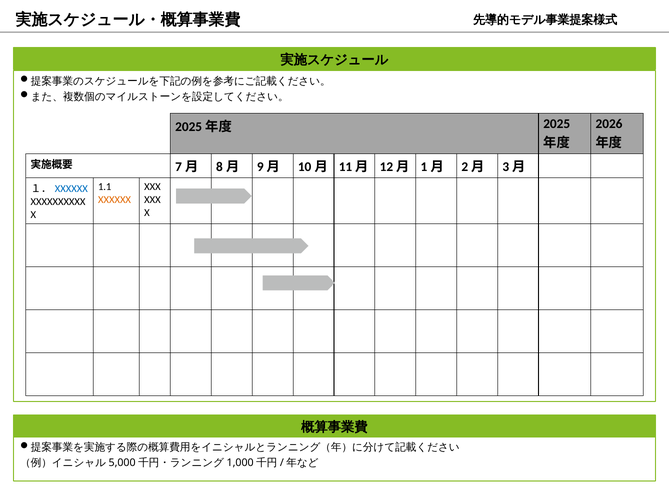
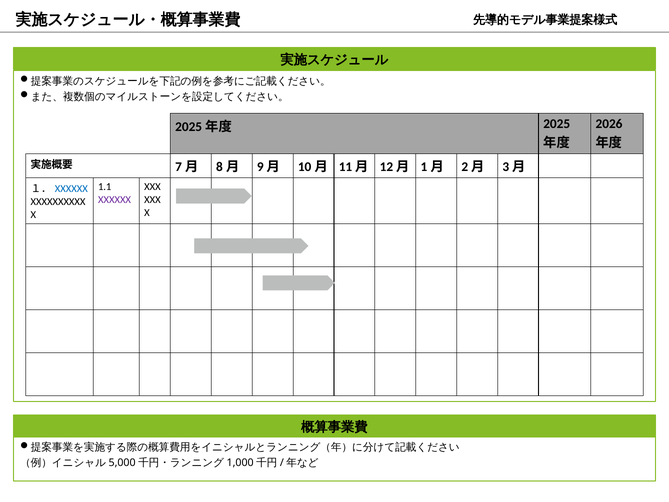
XXXXXX colour: orange -> purple (115, 200)
